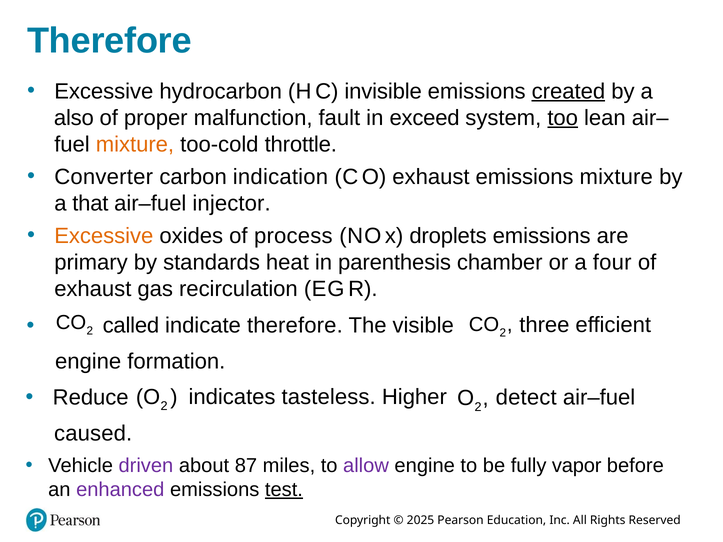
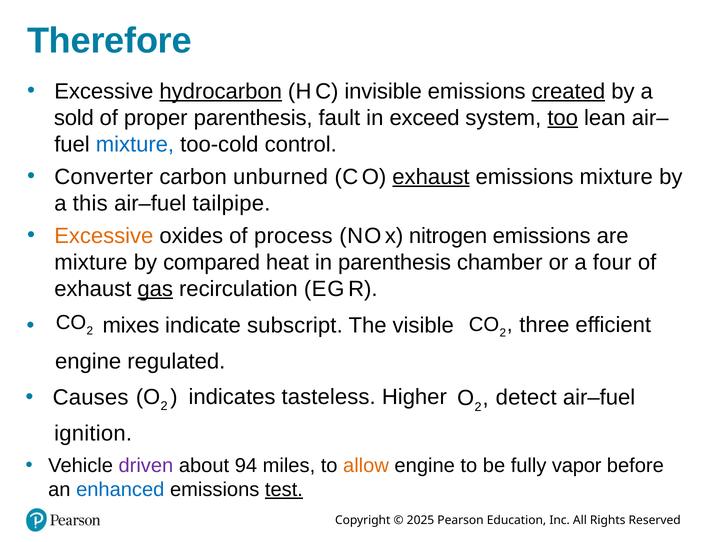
hydrocarbon underline: none -> present (221, 91)
also: also -> sold (74, 118)
proper malfunction: malfunction -> parenthesis (253, 118)
mixture colour: orange -> blue (135, 144)
throttle: throttle -> control (301, 144)
indication: indication -> unburned (281, 177)
exhaust underline: none -> present (431, 177)
that: that -> this (90, 203)
injector: injector -> tailpipe (232, 203)
droplets: droplets -> nitrogen (448, 236)
primary: primary -> mixture (91, 262)
standards: standards -> compared (212, 262)
gas underline: none -> present (155, 289)
called: called -> mixes (131, 326)
indicate therefore: therefore -> subscript (295, 326)
formation: formation -> regulated (176, 362)
Reduce: Reduce -> Causes (91, 398)
caused: caused -> ignition (93, 434)
87: 87 -> 94 (246, 466)
allow colour: purple -> orange (366, 466)
enhanced colour: purple -> blue (120, 490)
